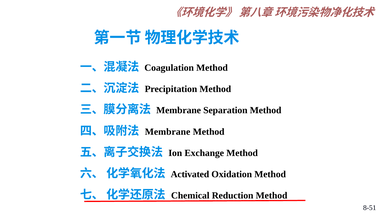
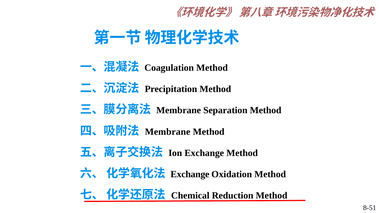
Activated: Activated -> Exchange (190, 174)
